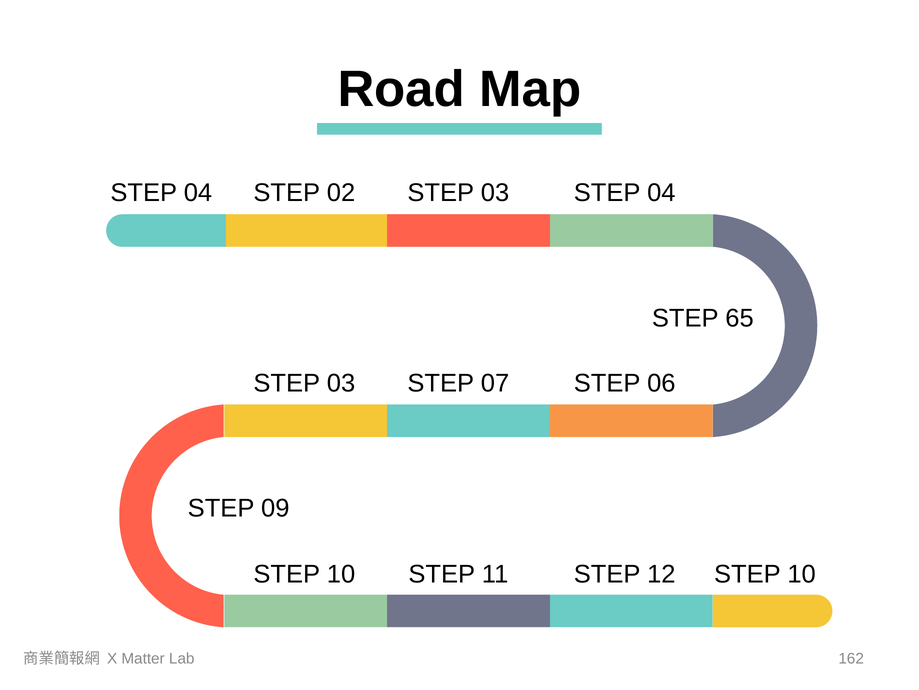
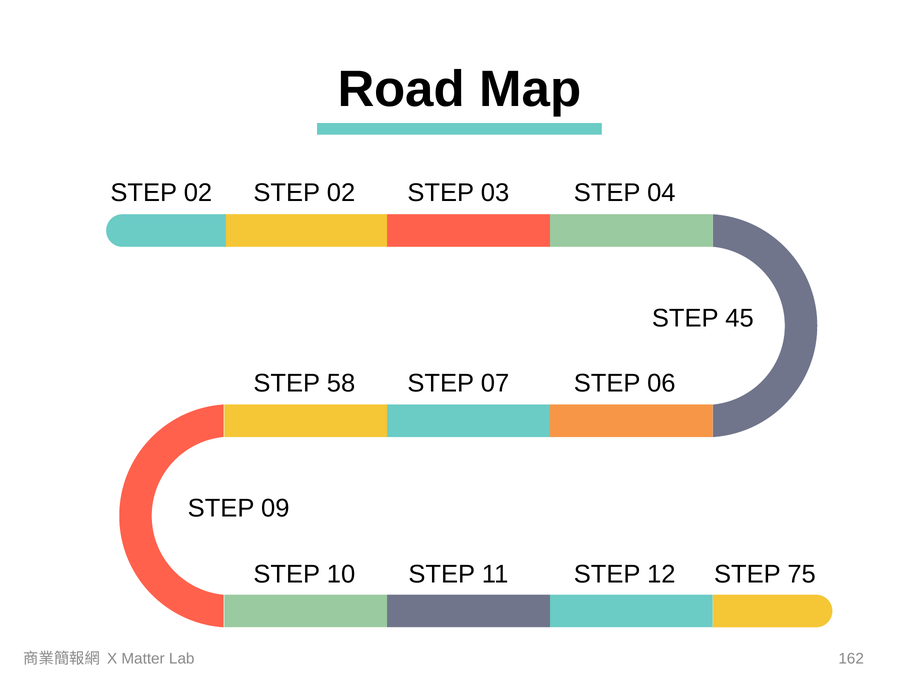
04: 04 -> 02 (198, 193)
65: 65 -> 45 (740, 318)
03: 03 -> 58 (341, 383)
10: 10 -> 75 (802, 574)
